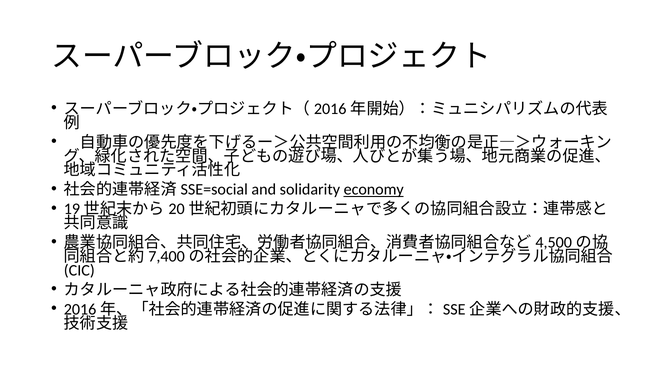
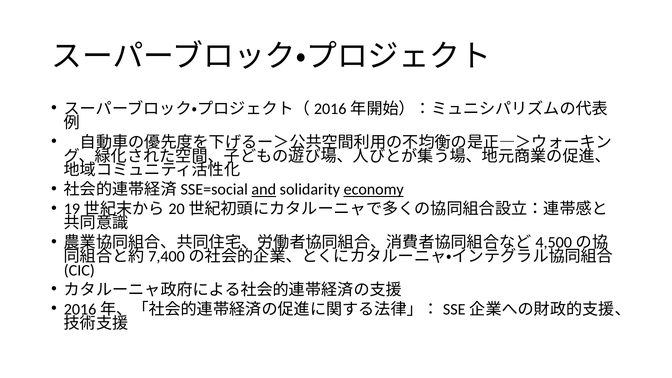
and underline: none -> present (264, 190)
